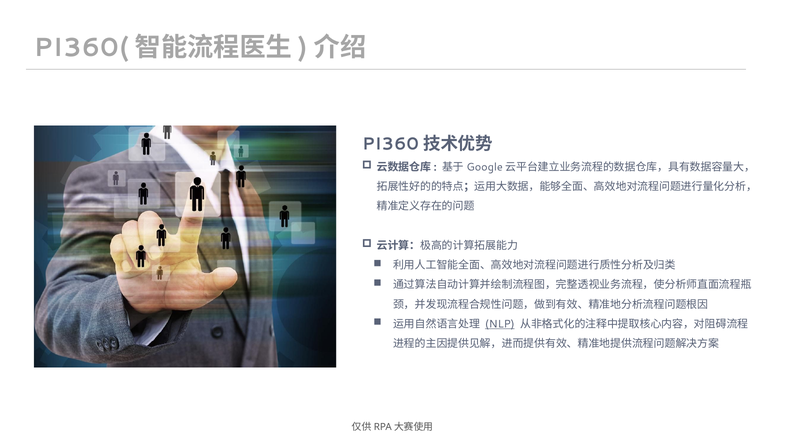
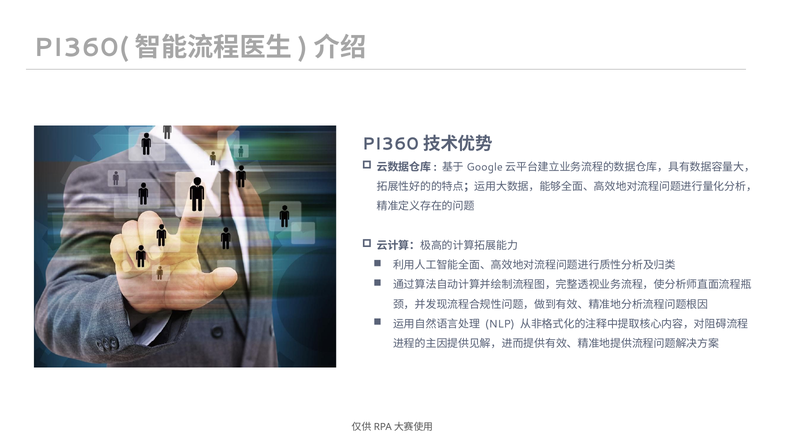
NLP underline: present -> none (500, 324)
